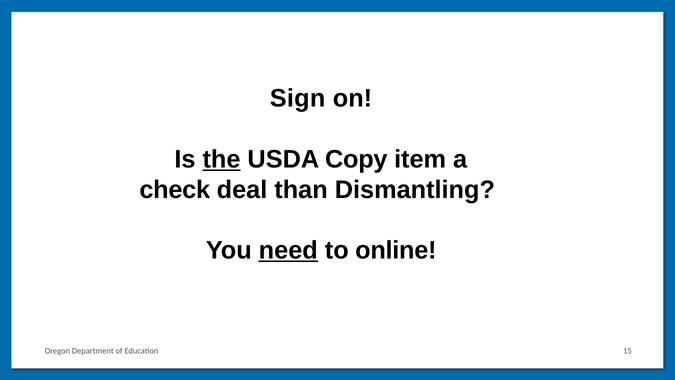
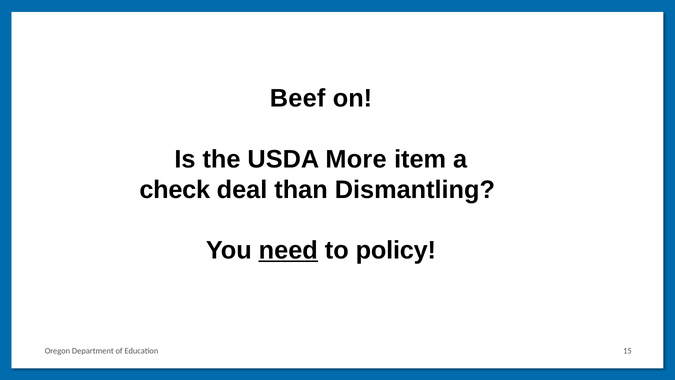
Sign: Sign -> Beef (298, 98)
the underline: present -> none (222, 159)
Copy: Copy -> More (356, 159)
online: online -> policy (396, 250)
